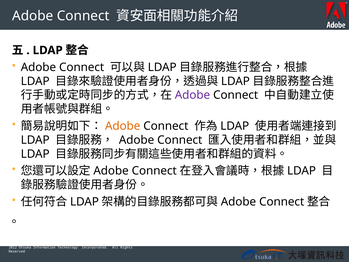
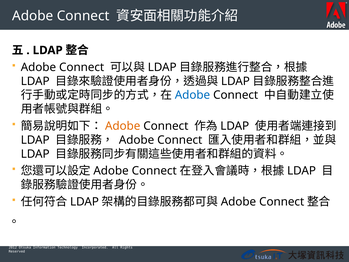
Adobe colour: purple -> blue (192, 95)
